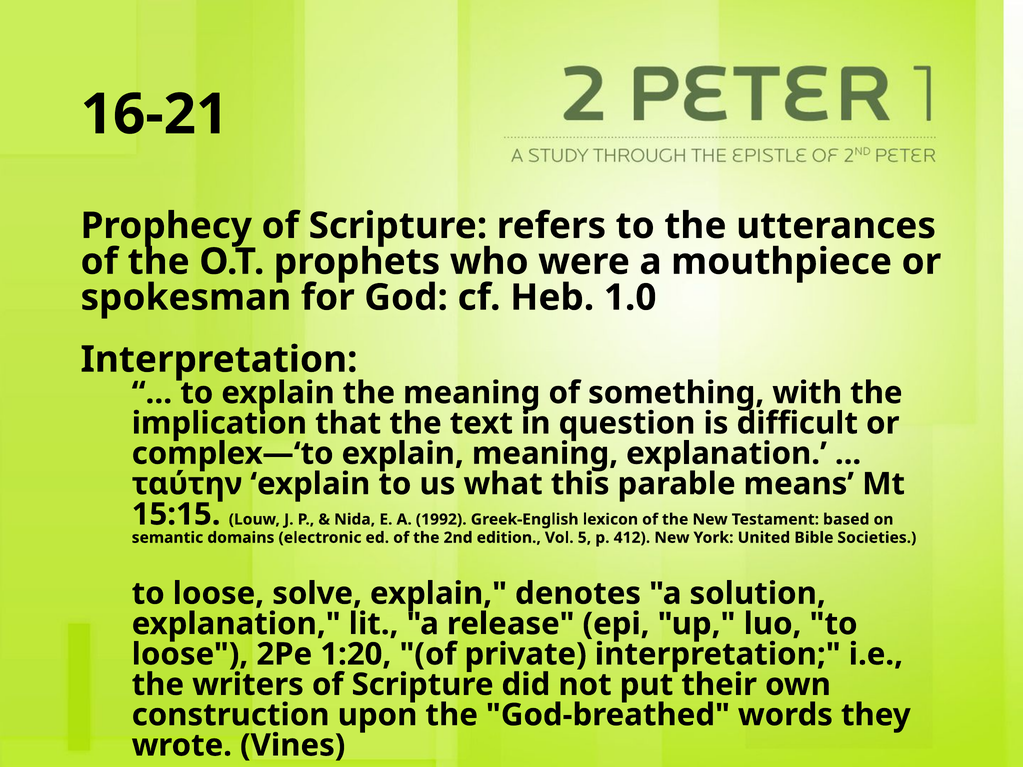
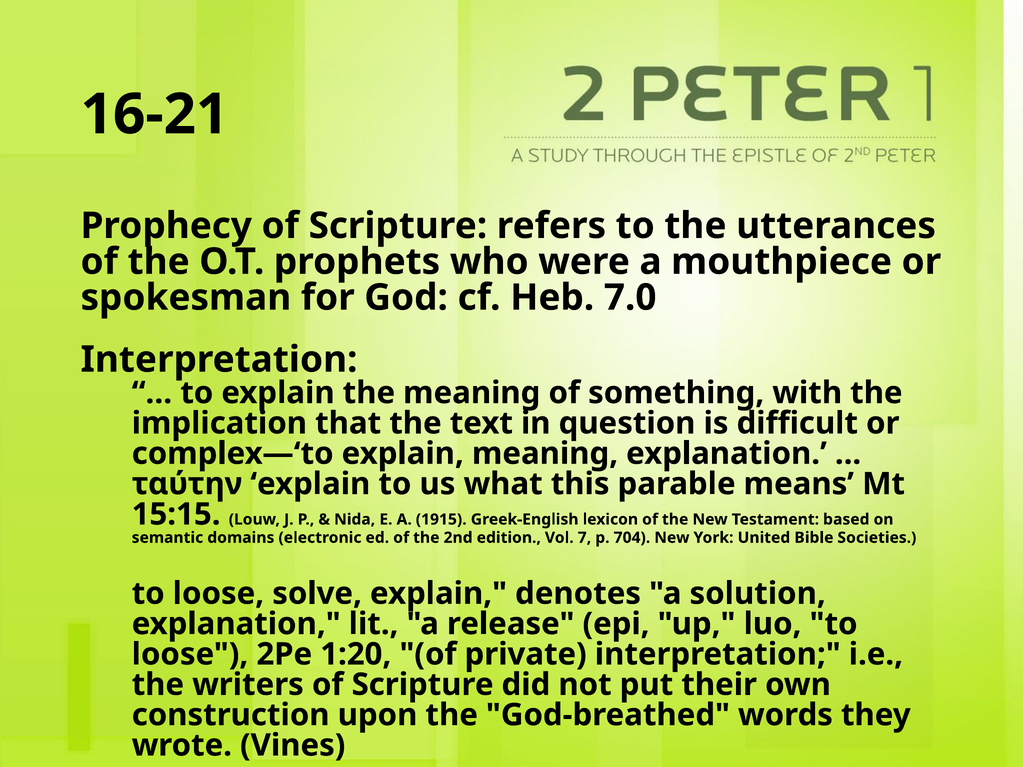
1.0: 1.0 -> 7.0 (630, 298)
1992: 1992 -> 1915 (441, 520)
5: 5 -> 7 (584, 538)
412: 412 -> 704 (632, 538)
